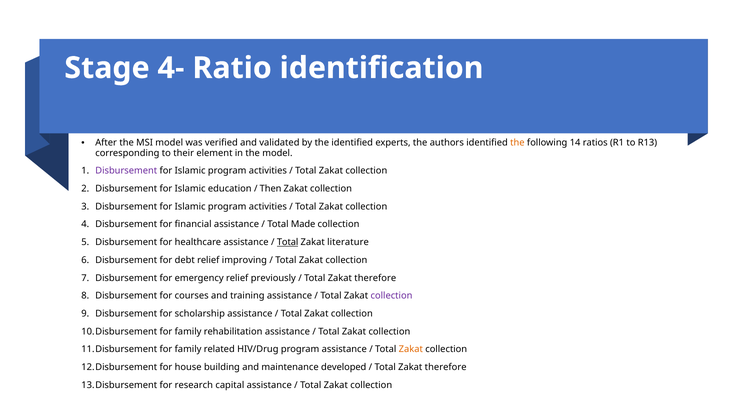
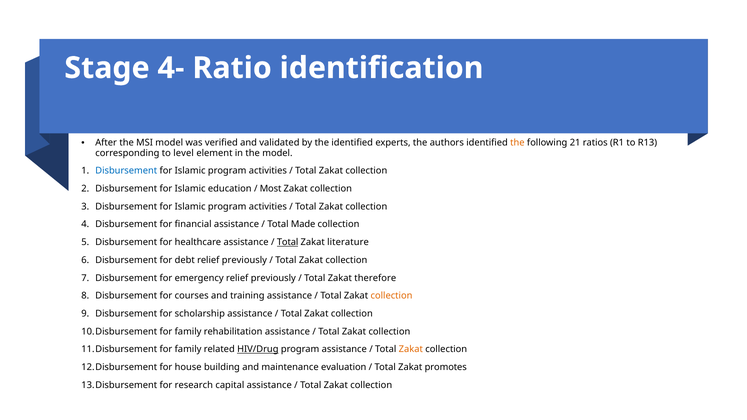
14: 14 -> 21 (575, 143)
their: their -> level (184, 153)
Disbursement colour: purple -> blue (126, 171)
Then: Then -> Most (271, 189)
debt relief improving: improving -> previously (244, 260)
collection colour: purple -> orange (392, 296)
HIV/Drug underline: none -> present (258, 350)
developed: developed -> evaluation (344, 367)
therefore: therefore -> promotes (446, 367)
